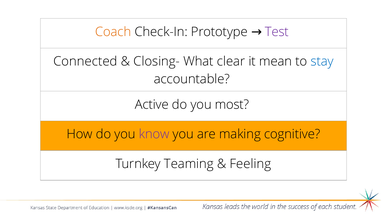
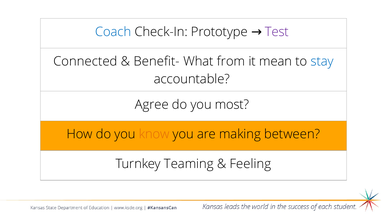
Coach colour: orange -> blue (113, 32)
Closing-: Closing- -> Benefit- (157, 61)
clear: clear -> from (231, 61)
Active: Active -> Agree (152, 104)
know colour: purple -> orange (154, 134)
cognitive: cognitive -> between (292, 134)
